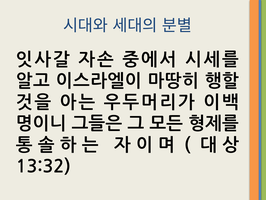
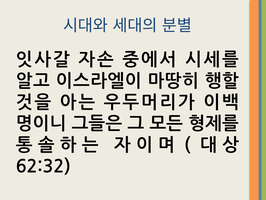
13:32: 13:32 -> 62:32 (43, 166)
